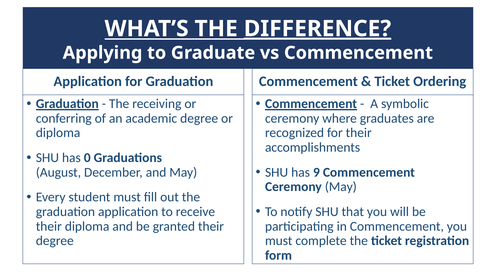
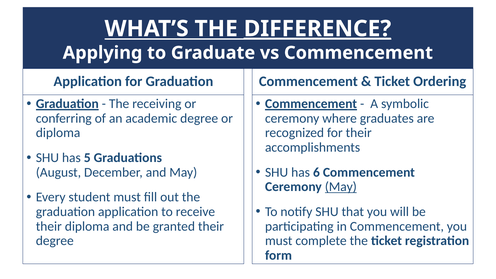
0: 0 -> 5 (87, 158)
9: 9 -> 6 (316, 172)
May underline: none -> present (341, 187)
